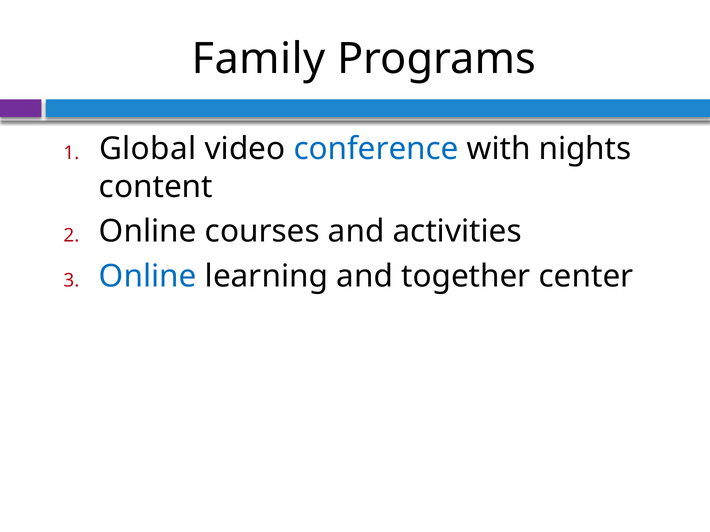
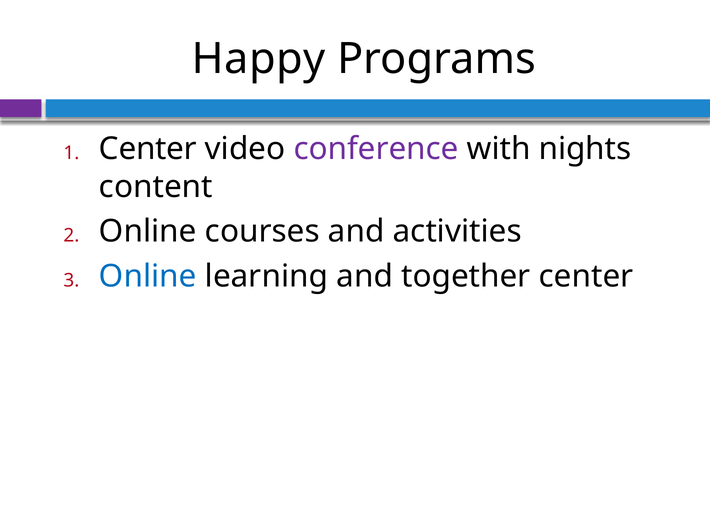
Family: Family -> Happy (259, 59)
Global: Global -> Center (148, 149)
conference colour: blue -> purple (376, 149)
